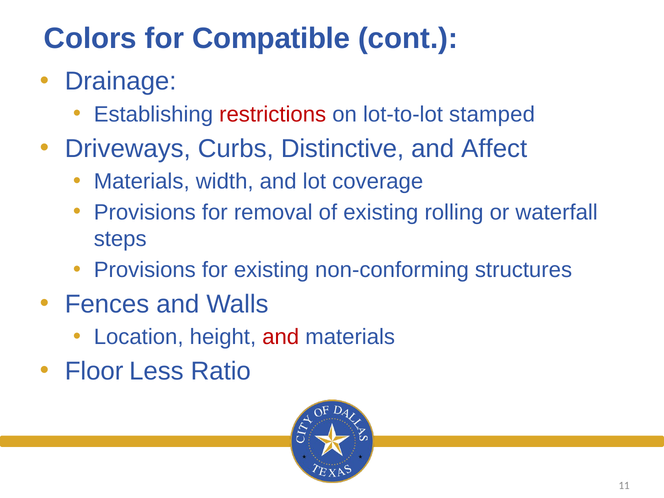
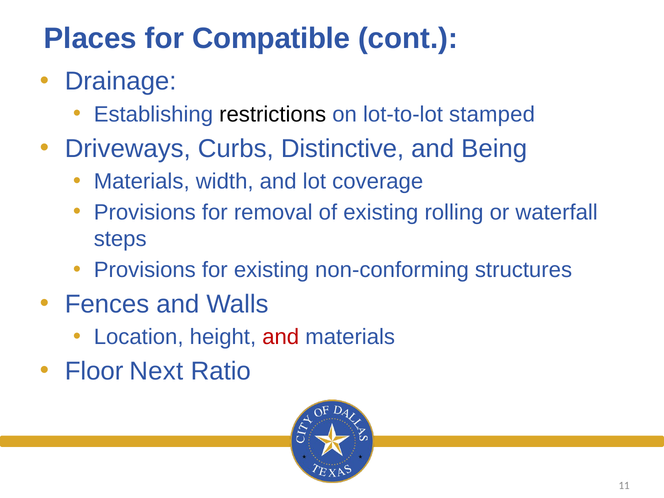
Colors: Colors -> Places (90, 39)
restrictions colour: red -> black (273, 114)
Affect: Affect -> Being (494, 149)
Less: Less -> Next (156, 371)
